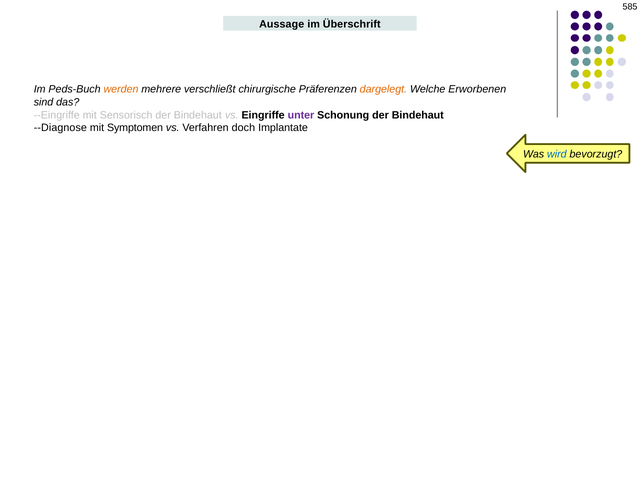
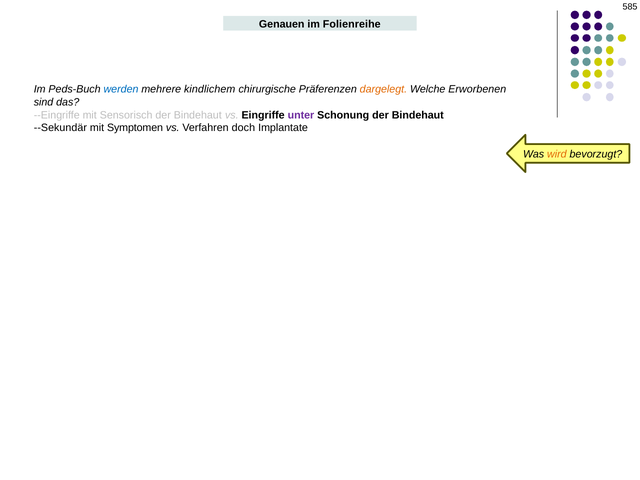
Aussage: Aussage -> Genauen (282, 24)
Überschrift: Überschrift -> Folienreihe (352, 24)
werden colour: orange -> blue (121, 89)
verschließt: verschließt -> kindlichem (210, 89)
--Diagnose: --Diagnose -> --Sekundär (60, 128)
wird colour: blue -> orange (557, 154)
